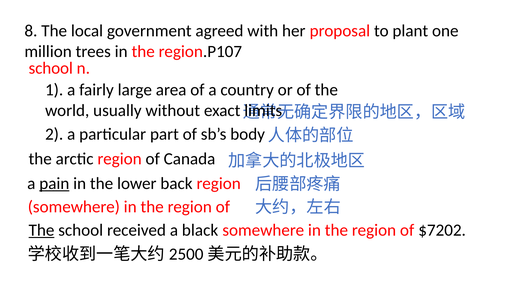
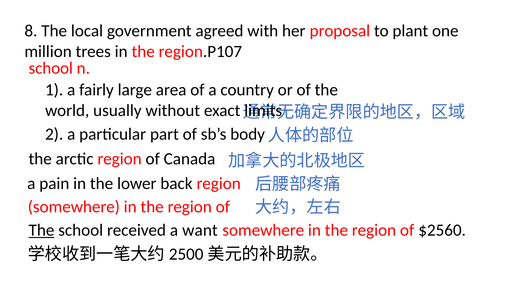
pain underline: present -> none (54, 183)
black: black -> want (200, 230)
$7202: $7202 -> $2560 (442, 230)
